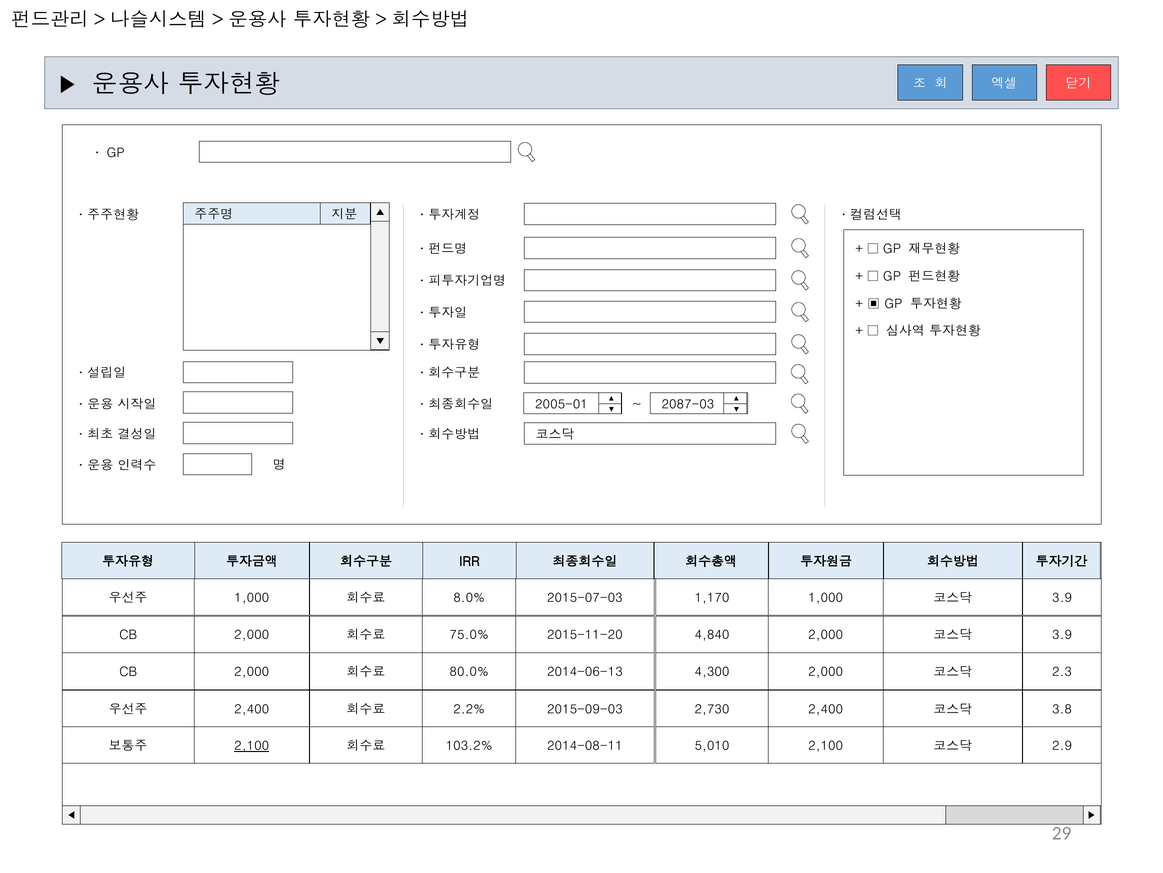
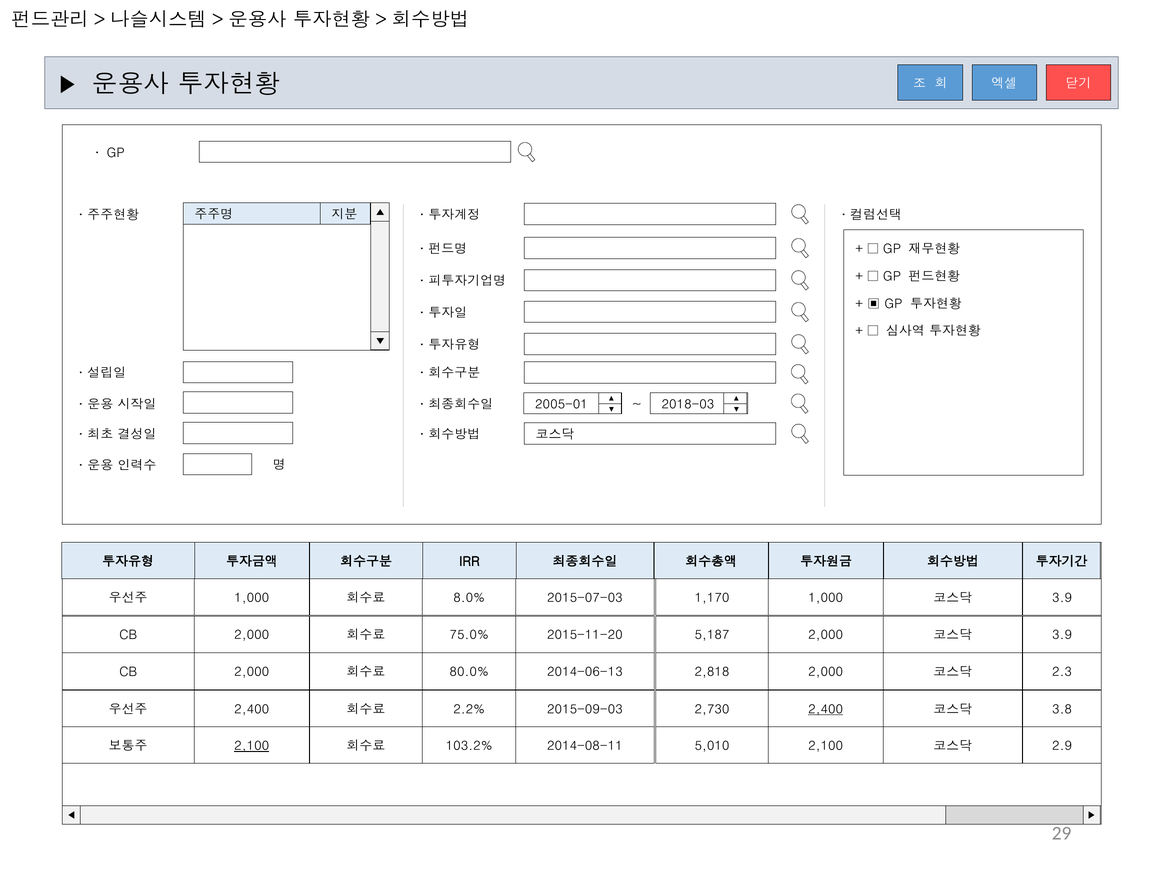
2087-03: 2087-03 -> 2018-03 (688, 404)
4,840: 4,840 -> 5,187 (712, 635)
4,300: 4,300 -> 2,818 (712, 672)
2,400 underline: none -> present (826, 709)
